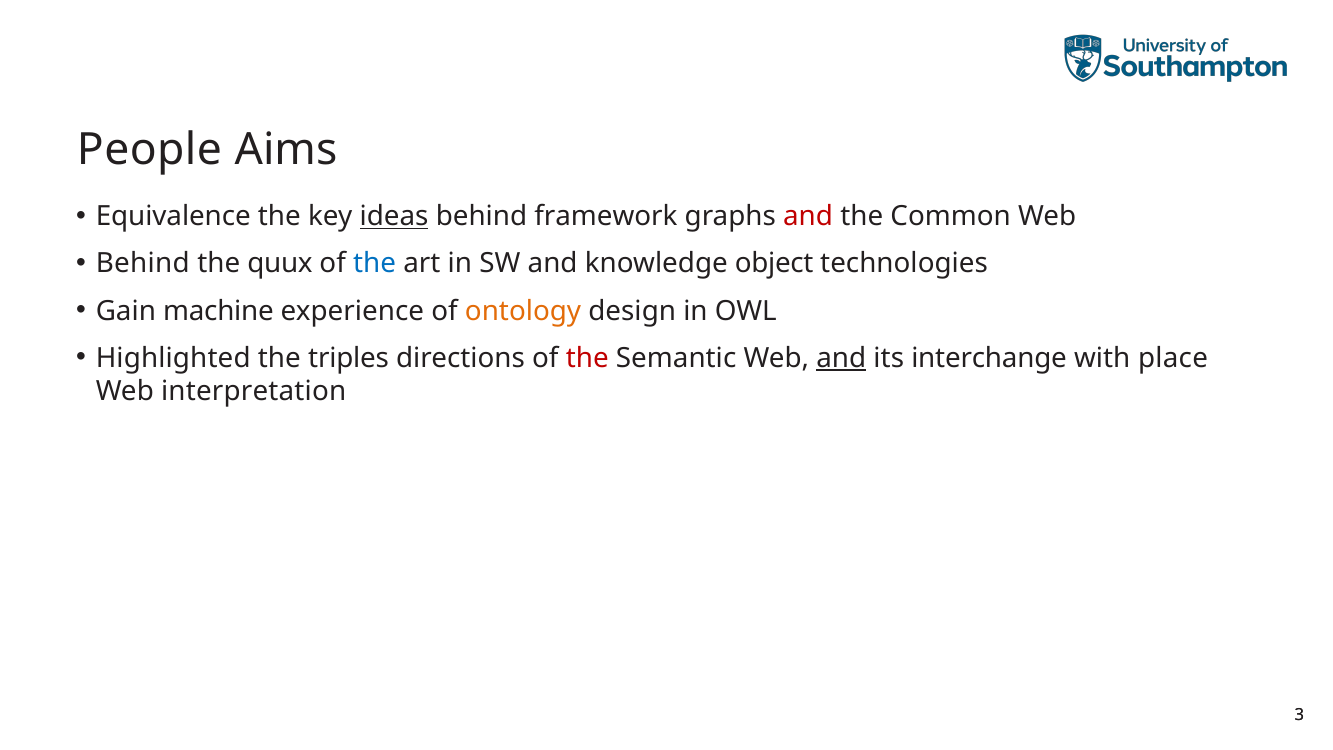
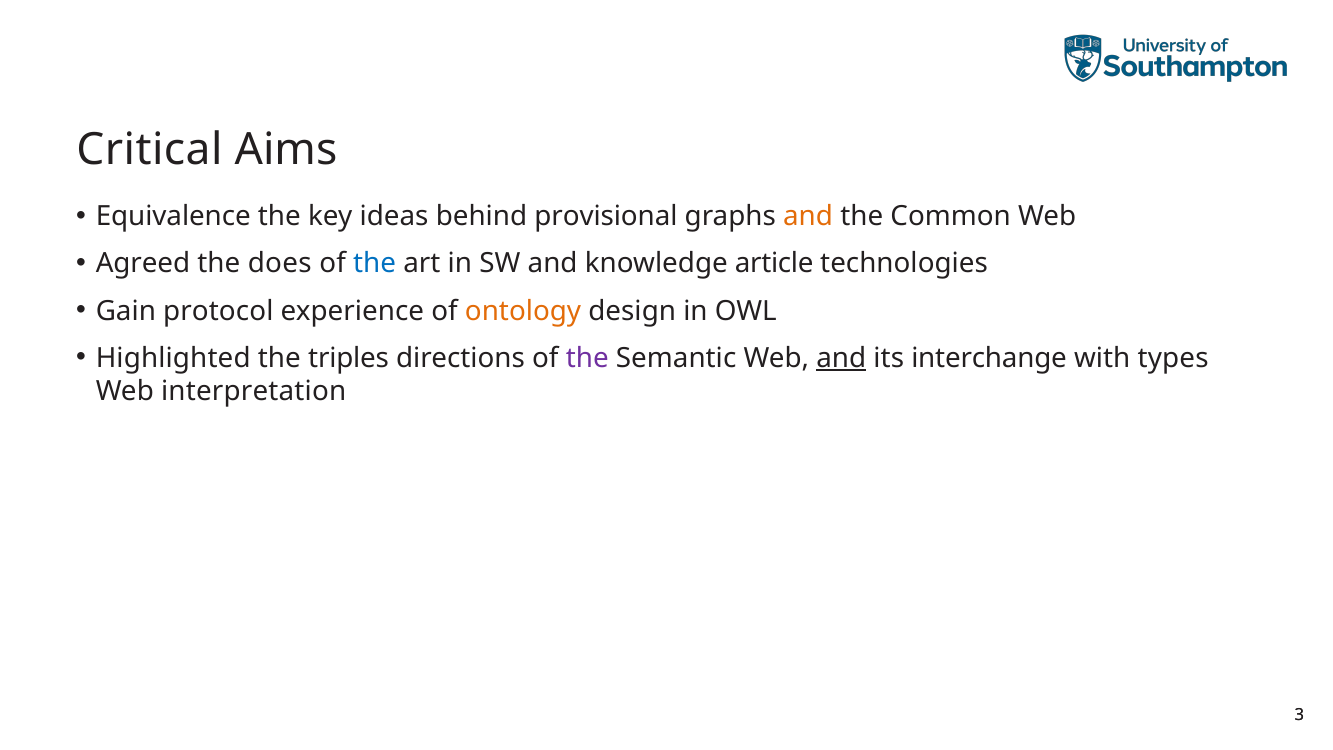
People: People -> Critical (149, 150)
ideas underline: present -> none (394, 216)
framework: framework -> provisional (606, 216)
and colour: red -> orange (808, 216)
Behind: Behind -> Agreed (143, 264)
quux: quux -> does (280, 264)
object: object -> article (774, 264)
machine: machine -> protocol (218, 311)
the colour: red -> purple (587, 358)
place: place -> types (1173, 358)
